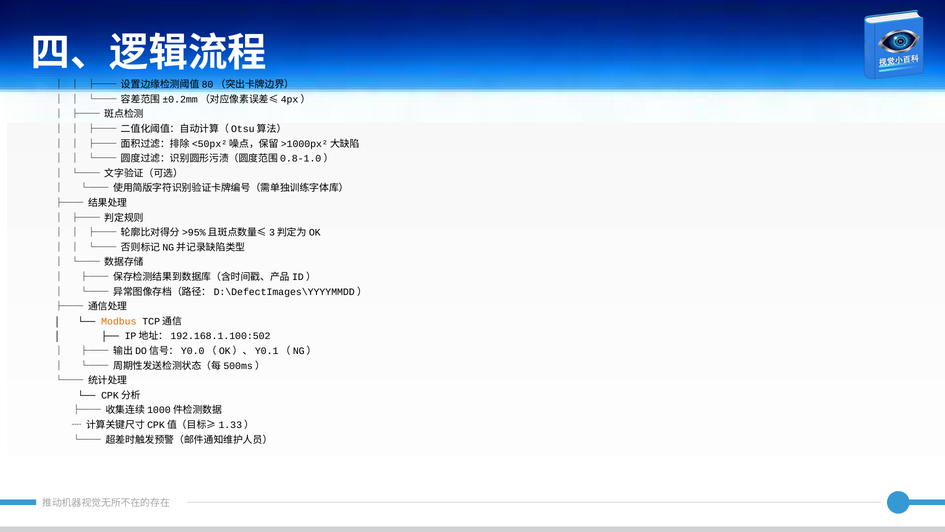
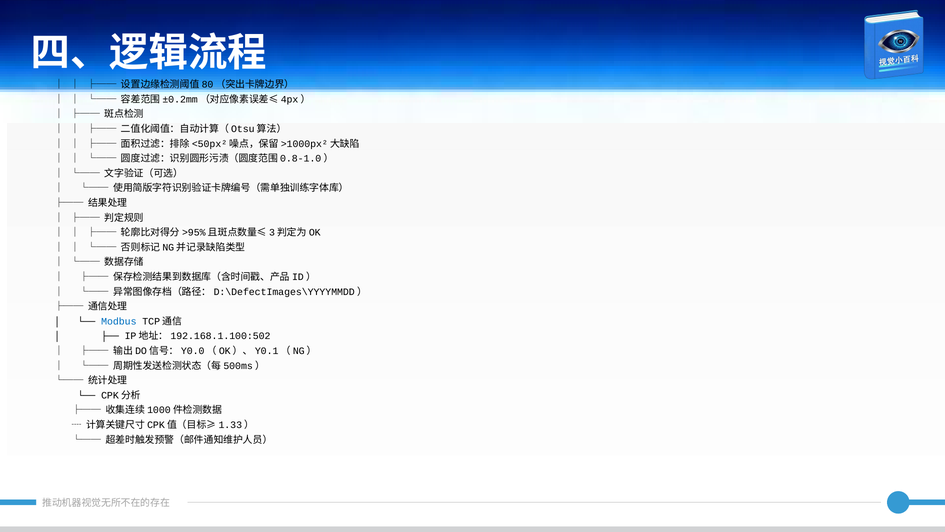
Modbus colour: orange -> blue (119, 321)
